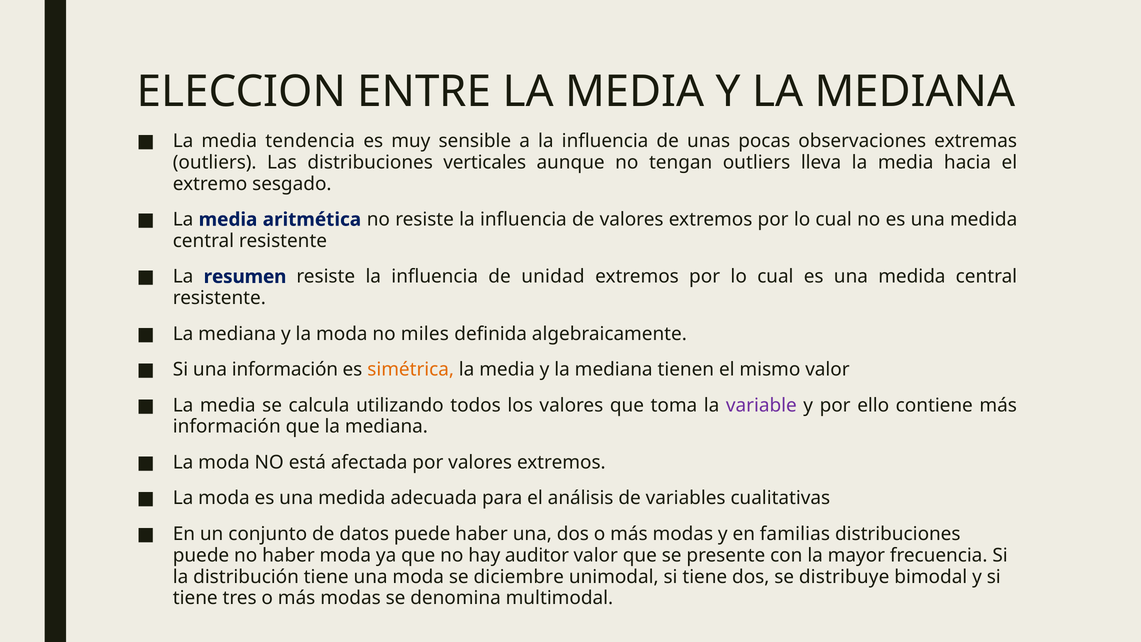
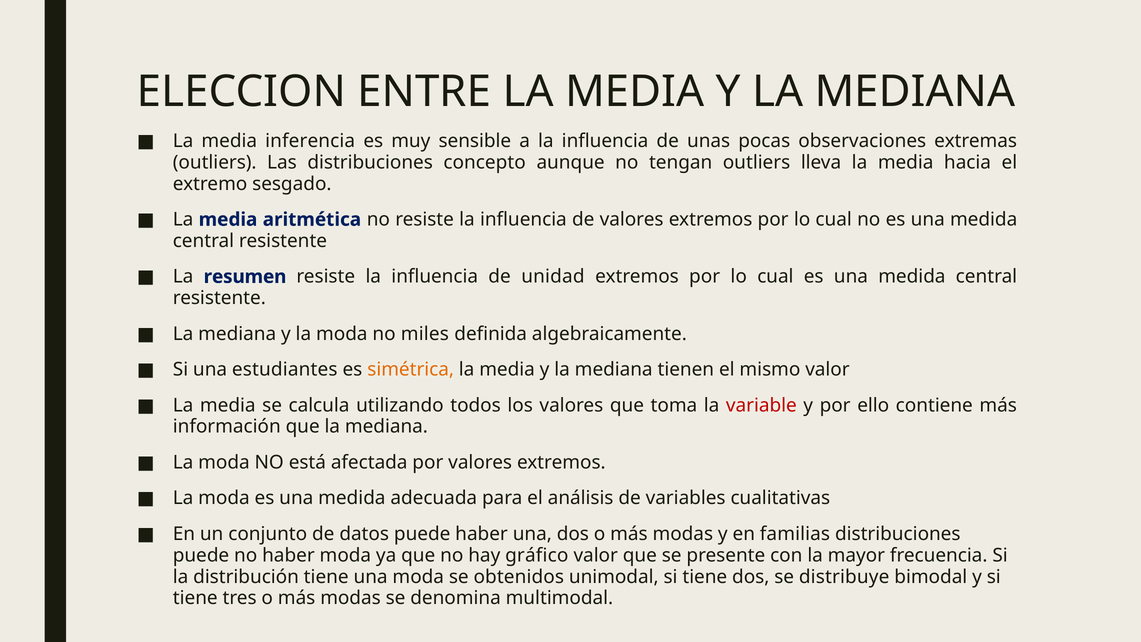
tendencia: tendencia -> inferencia (310, 141)
verticales: verticales -> concepto (485, 162)
una información: información -> estudiantes (285, 369)
variable colour: purple -> red (761, 405)
auditor: auditor -> gráfico (537, 555)
diciembre: diciembre -> obtenidos (519, 577)
